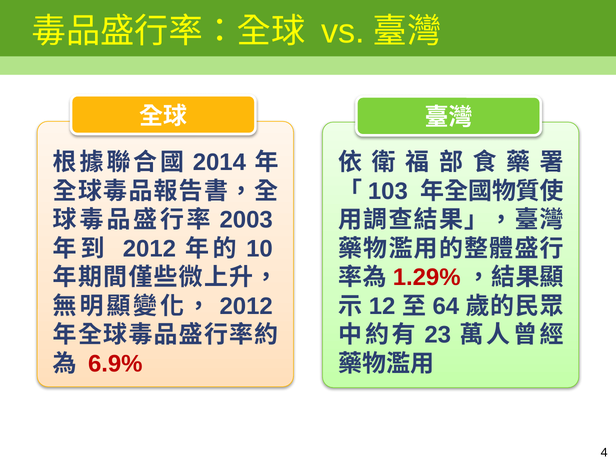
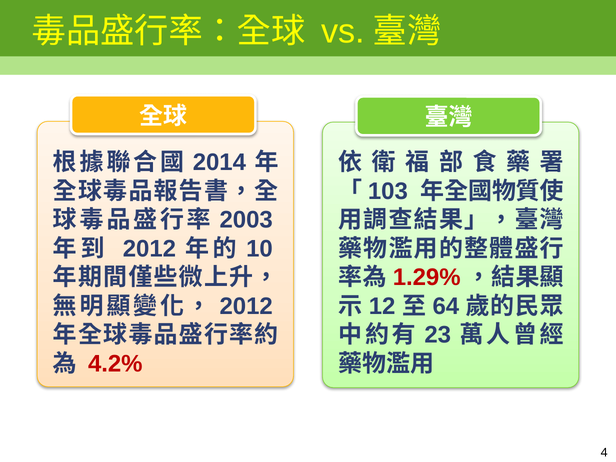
6.9%: 6.9% -> 4.2% (115, 364)
